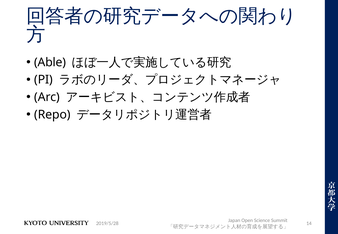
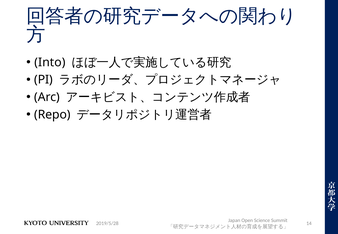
Able: Able -> Into (50, 62)
